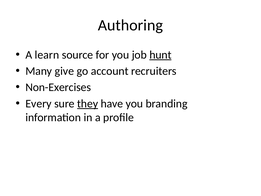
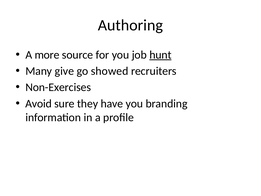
learn: learn -> more (47, 55)
account: account -> showed (110, 71)
Every: Every -> Avoid (39, 103)
they underline: present -> none (88, 103)
